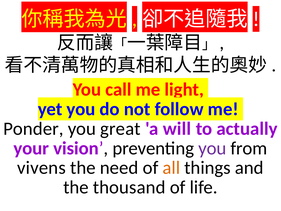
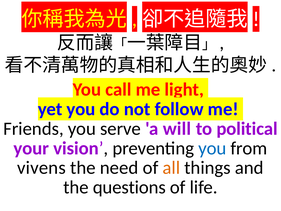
Ponder: Ponder -> Friends (33, 129)
great: great -> serve (120, 129)
actually: actually -> political (247, 129)
you colour: purple -> blue (212, 148)
thousand: thousand -> questions (129, 187)
